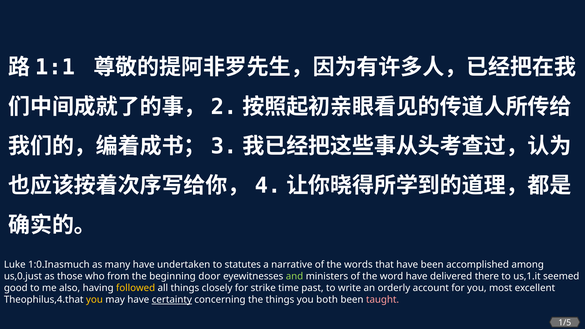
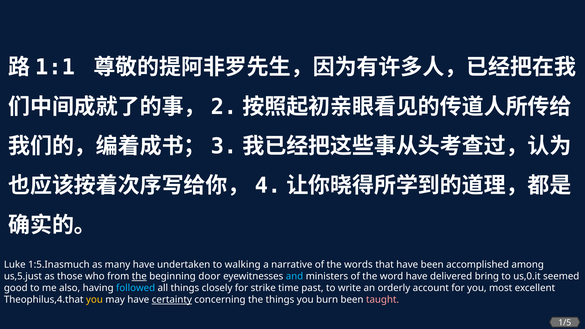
1:0.Inasmuch: 1:0.Inasmuch -> 1:5.Inasmuch (59, 265)
statutes: statutes -> walking (243, 265)
us,0.just: us,0.just -> us,5.just (23, 276)
the underline: none -> present (139, 276)
and colour: light green -> light blue (294, 276)
there: there -> bring (487, 276)
us,1.it: us,1.it -> us,0.it (527, 276)
followed colour: yellow -> light blue (136, 288)
both: both -> burn (327, 300)
